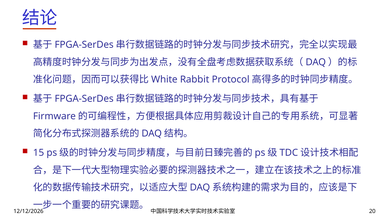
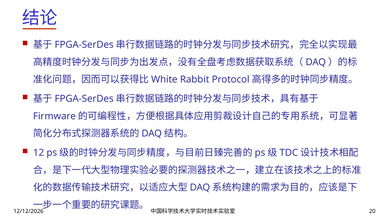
15: 15 -> 12 (39, 153)
